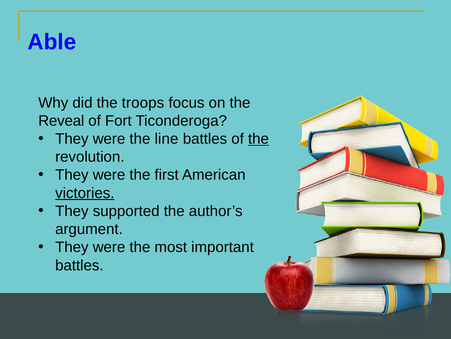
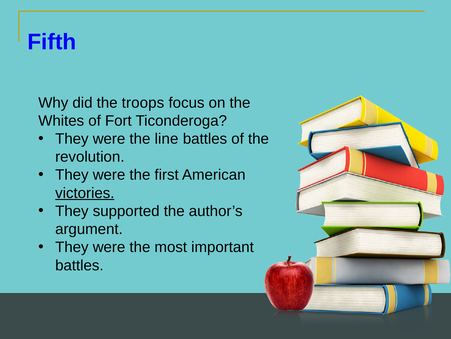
Able: Able -> Fifth (52, 42)
Reveal: Reveal -> Whites (61, 121)
the underline: present -> none (258, 139)
